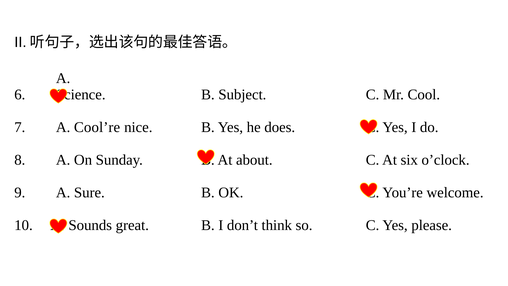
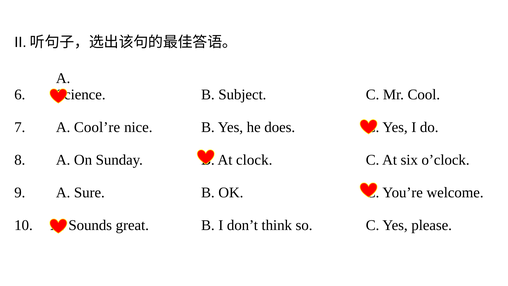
about: about -> clock (254, 160)
